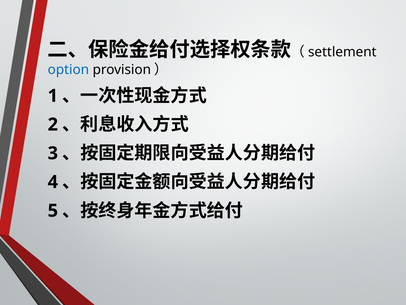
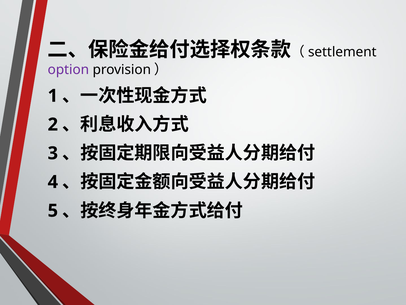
option colour: blue -> purple (68, 69)
